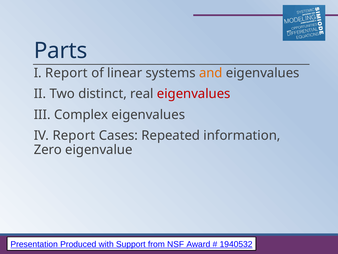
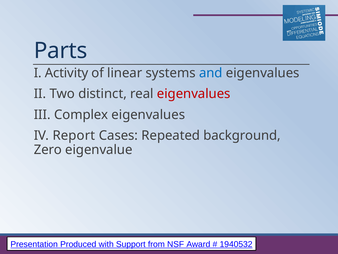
I Report: Report -> Activity (67, 73)
and colour: orange -> blue (211, 73)
information: information -> background (242, 135)
